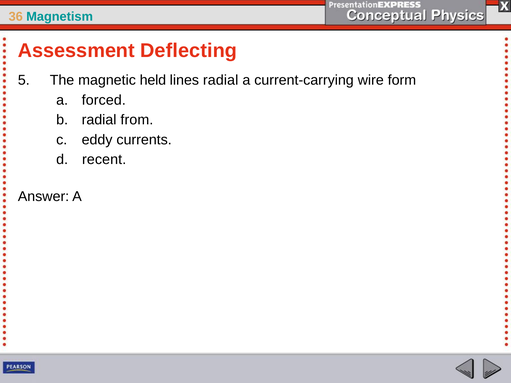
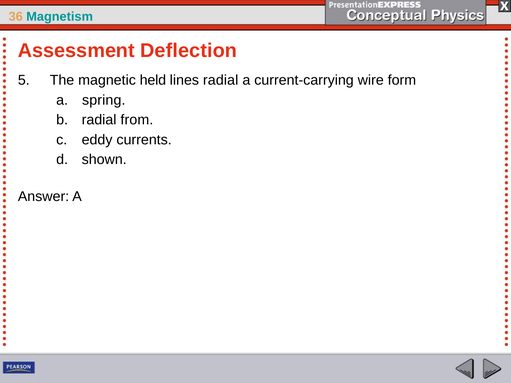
Deflecting: Deflecting -> Deflection (189, 51)
forced: forced -> spring (104, 100)
recent: recent -> shown (104, 160)
